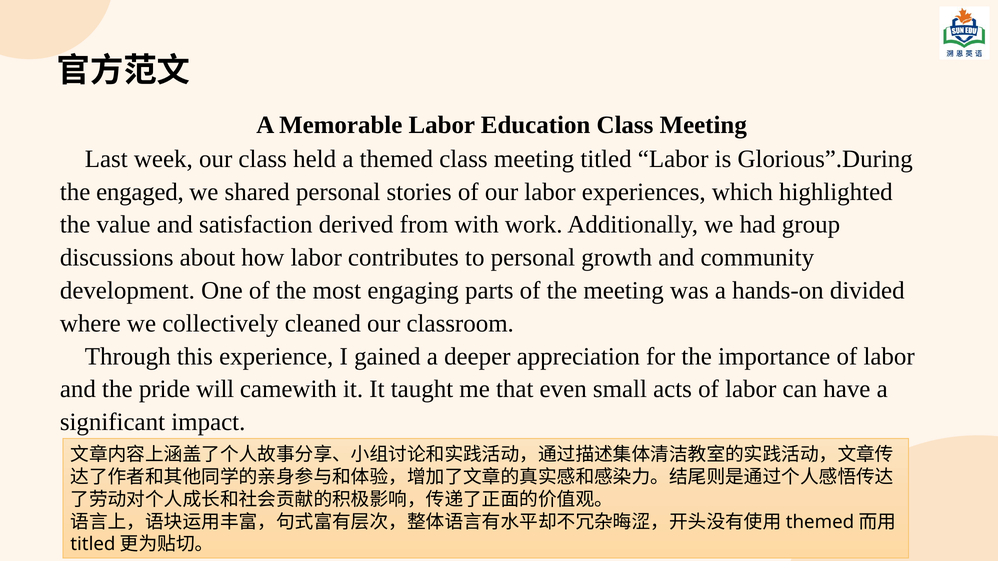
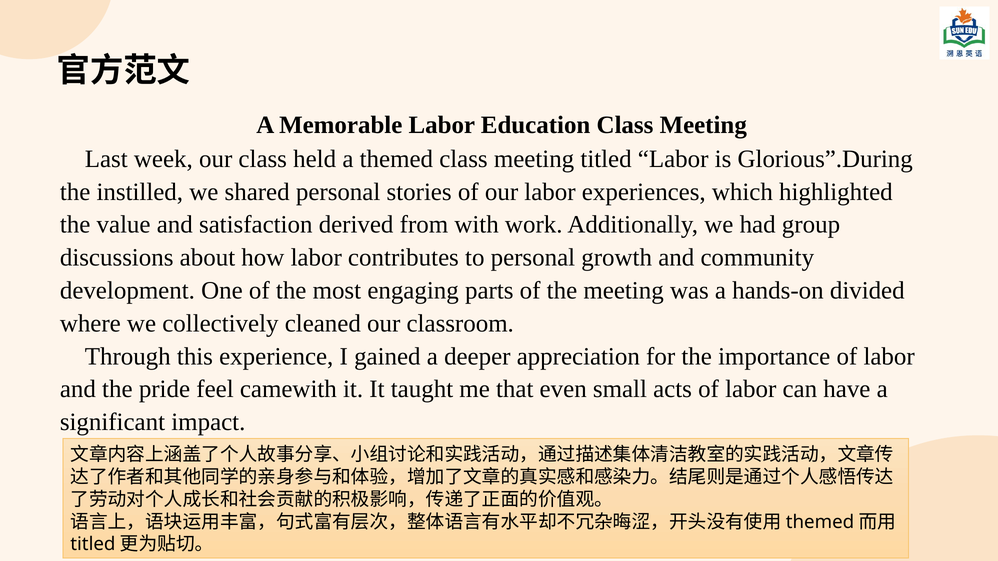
engaged: engaged -> instilled (140, 192)
will: will -> feel (215, 389)
